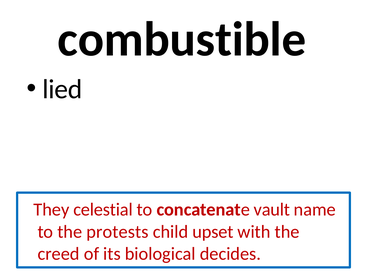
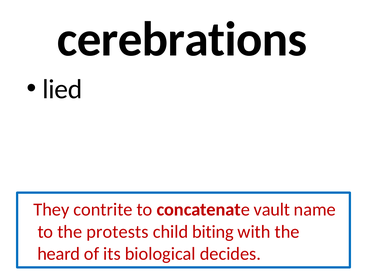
combustible: combustible -> cerebrations (182, 39)
celestial: celestial -> contrite (103, 209)
upset: upset -> biting (213, 231)
creed: creed -> heard (59, 253)
